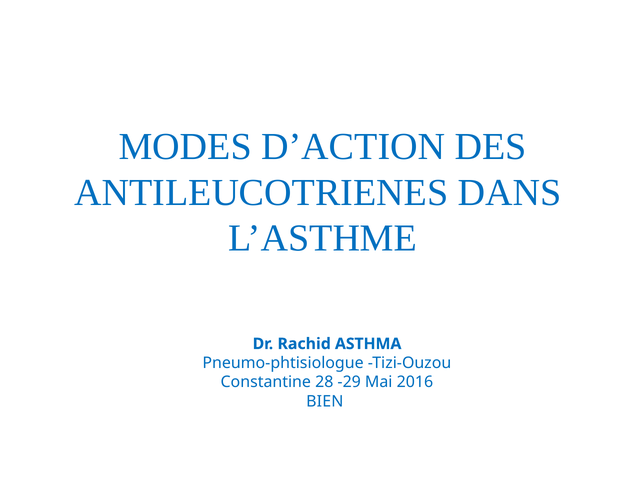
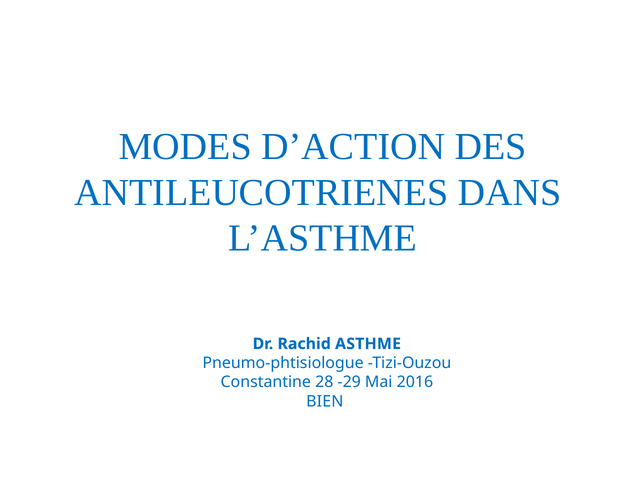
ASTHMA: ASTHMA -> ASTHME (368, 343)
